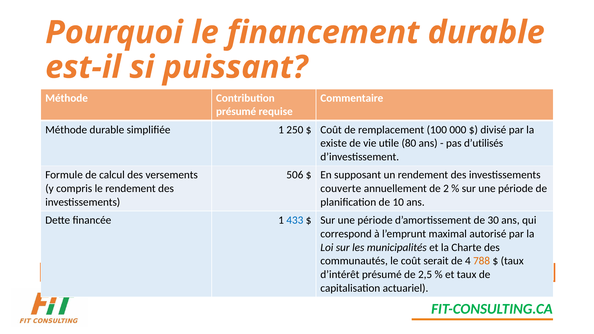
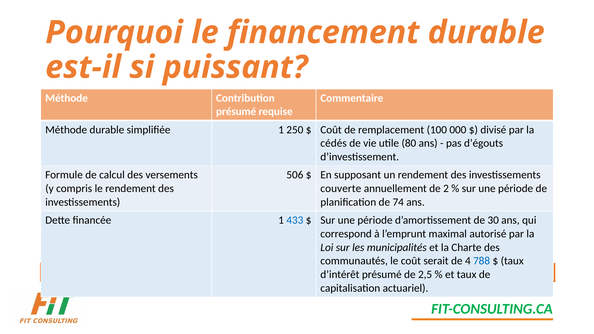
existe: existe -> cédés (334, 143)
d’utilisés: d’utilisés -> d’égouts (484, 143)
10: 10 -> 74 (398, 202)
788 colour: orange -> blue (482, 261)
